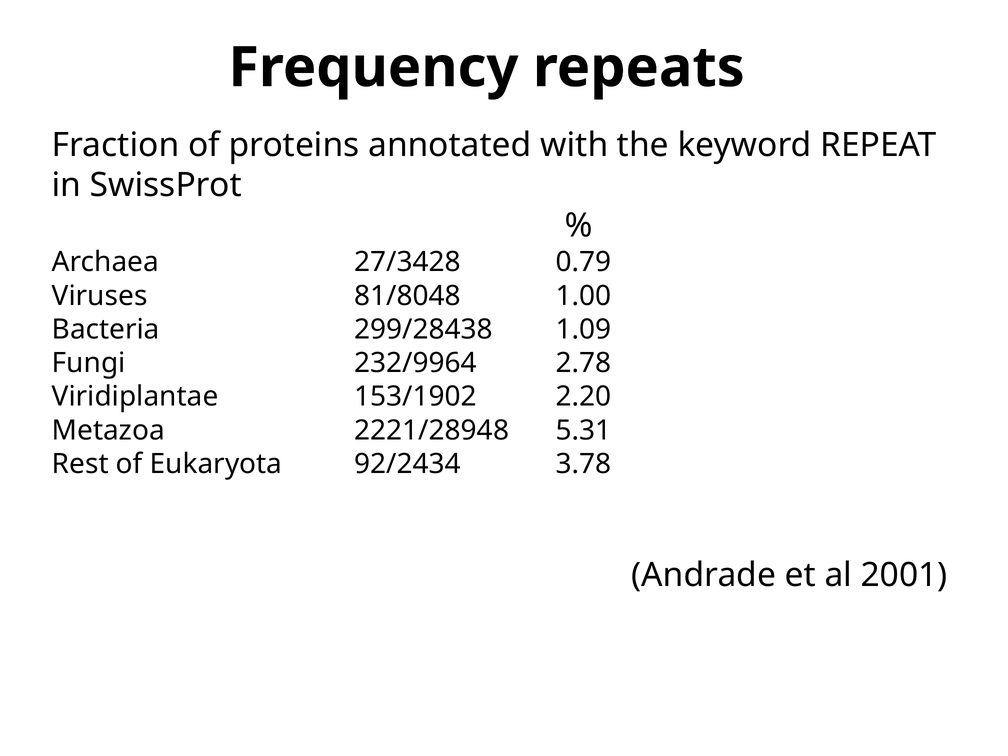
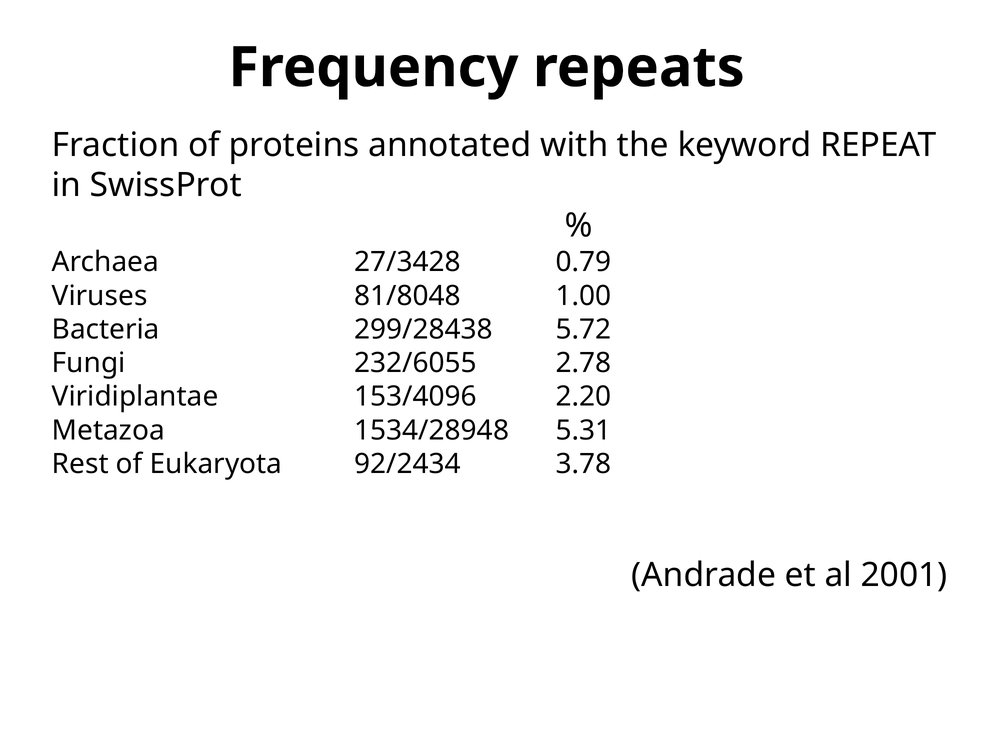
1.09: 1.09 -> 5.72 (584, 329)
232/9964: 232/9964 -> 232/6055 (416, 363)
153/1902: 153/1902 -> 153/4096 (416, 397)
2221/28948: 2221/28948 -> 1534/28948 (432, 430)
